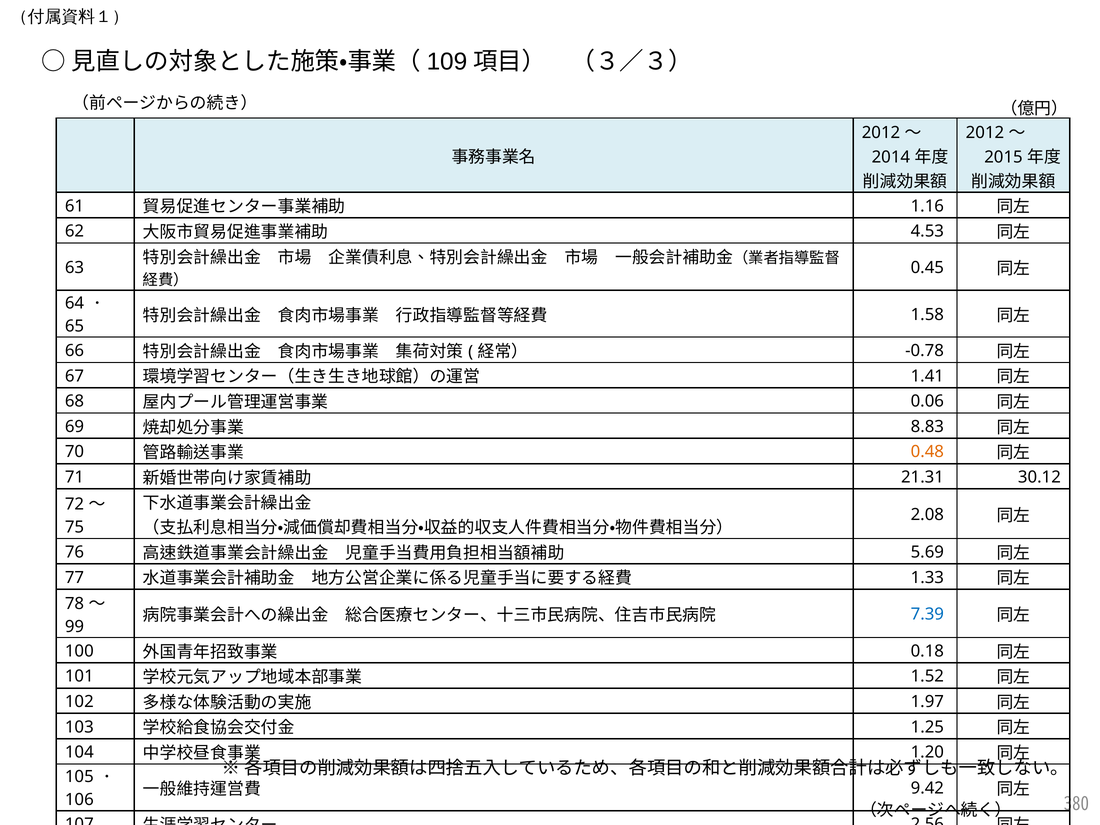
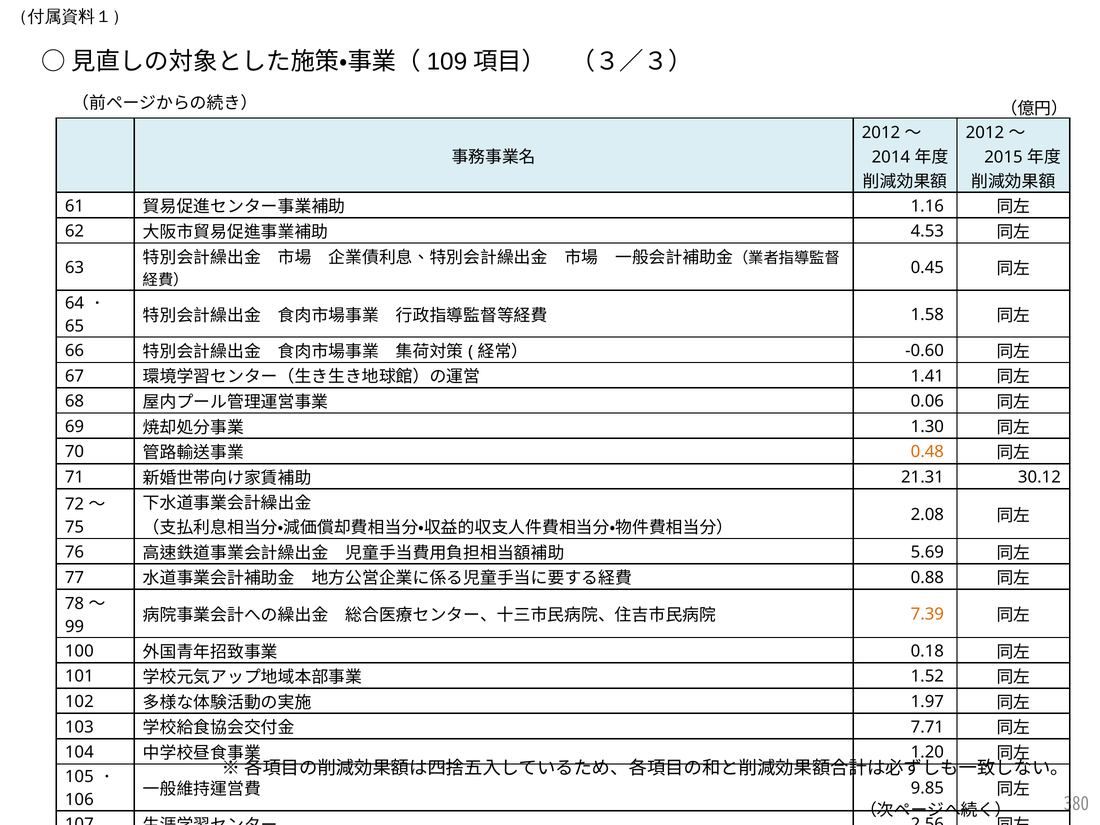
-0.78: -0.78 -> -0.60 (925, 351)
8.83: 8.83 -> 1.30 (927, 427)
1.33: 1.33 -> 0.88 (927, 577)
7.39 colour: blue -> orange (927, 614)
1.25: 1.25 -> 7.71 (927, 727)
9.42: 9.42 -> 9.85 (927, 788)
